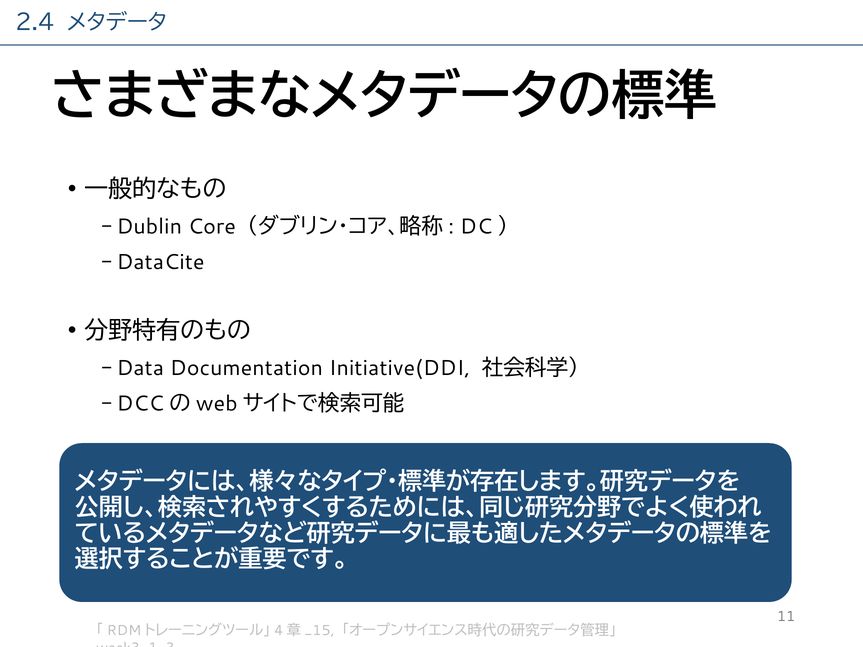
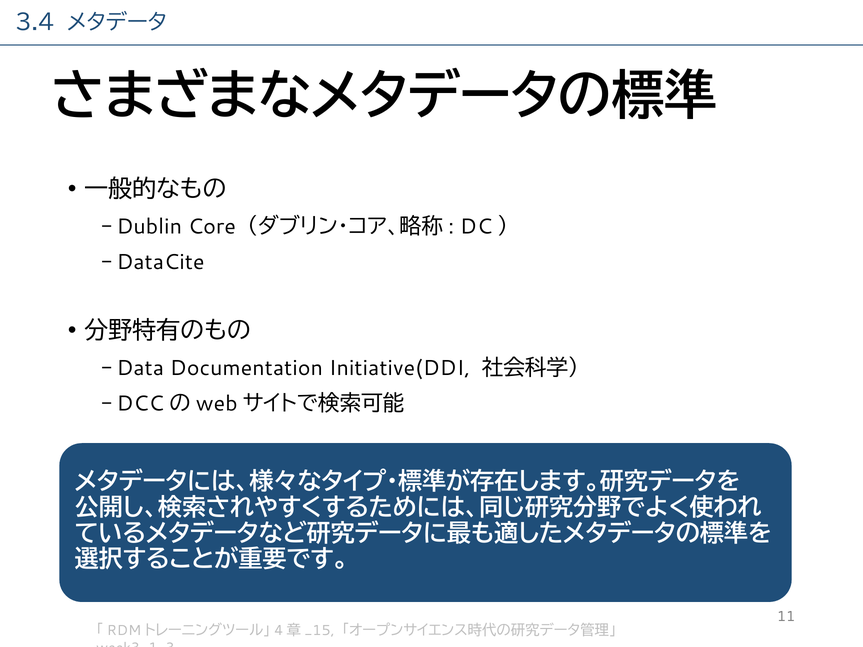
2.4: 2.4 -> 3.4 (35, 23)
